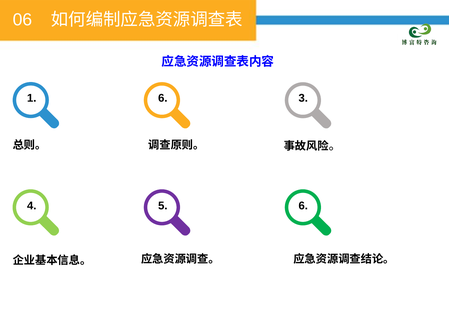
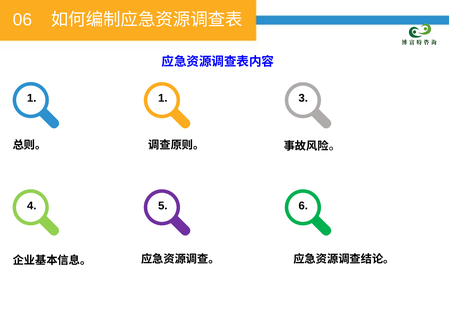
1 6: 6 -> 1 (163, 98)
